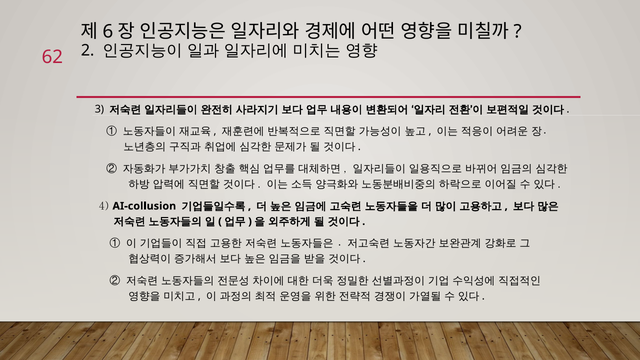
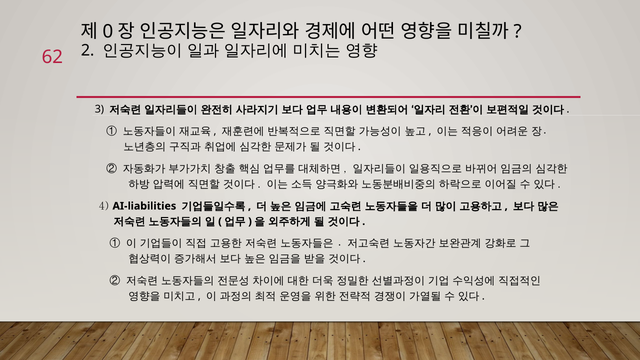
6: 6 -> 0 (108, 32)
AI-collusion: AI-collusion -> AI-liabilities (144, 206)
